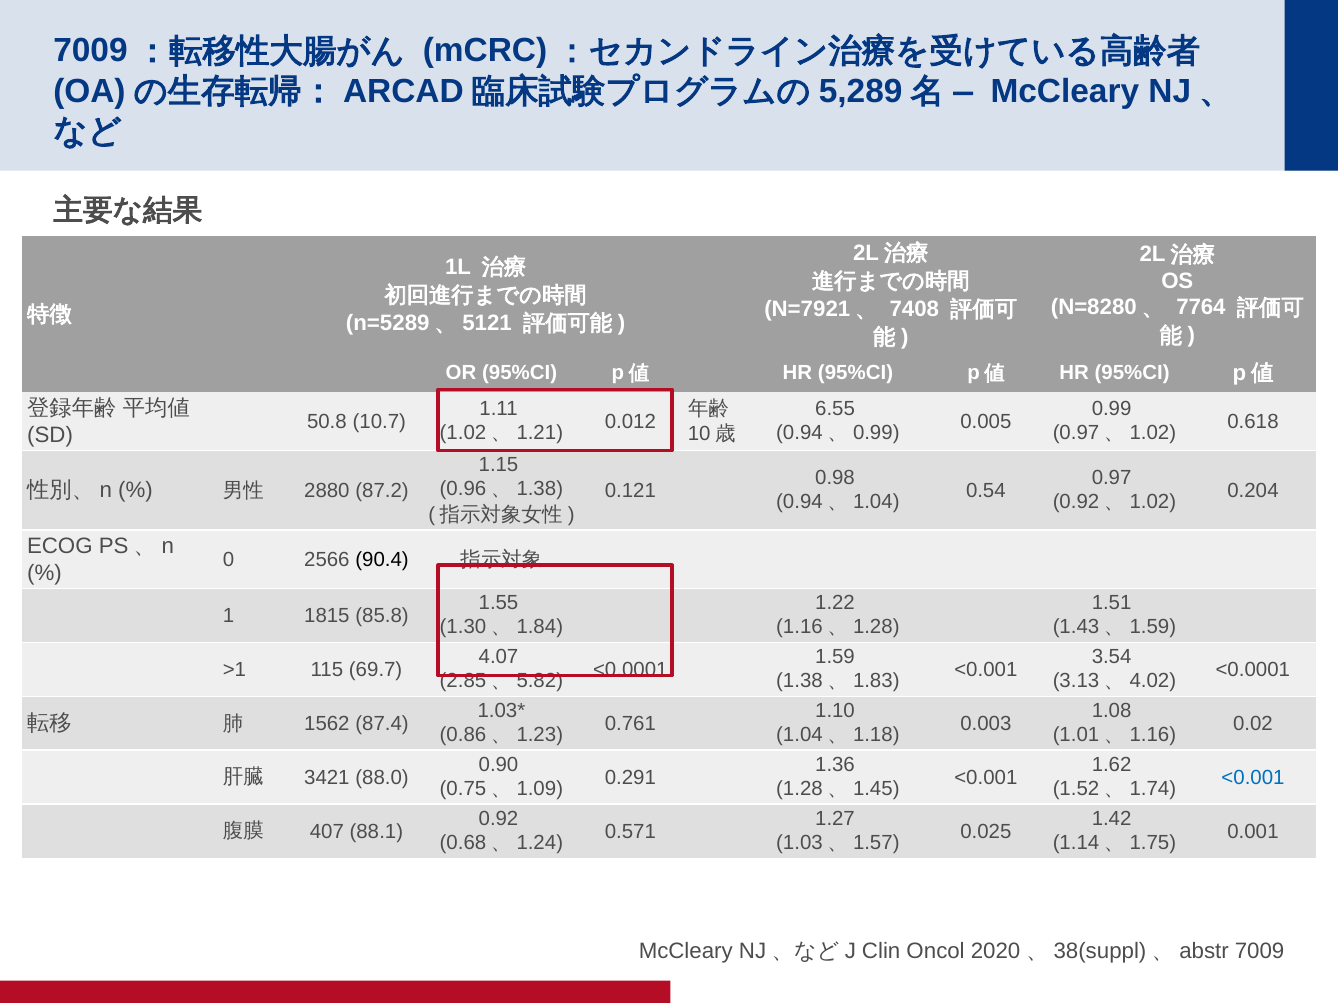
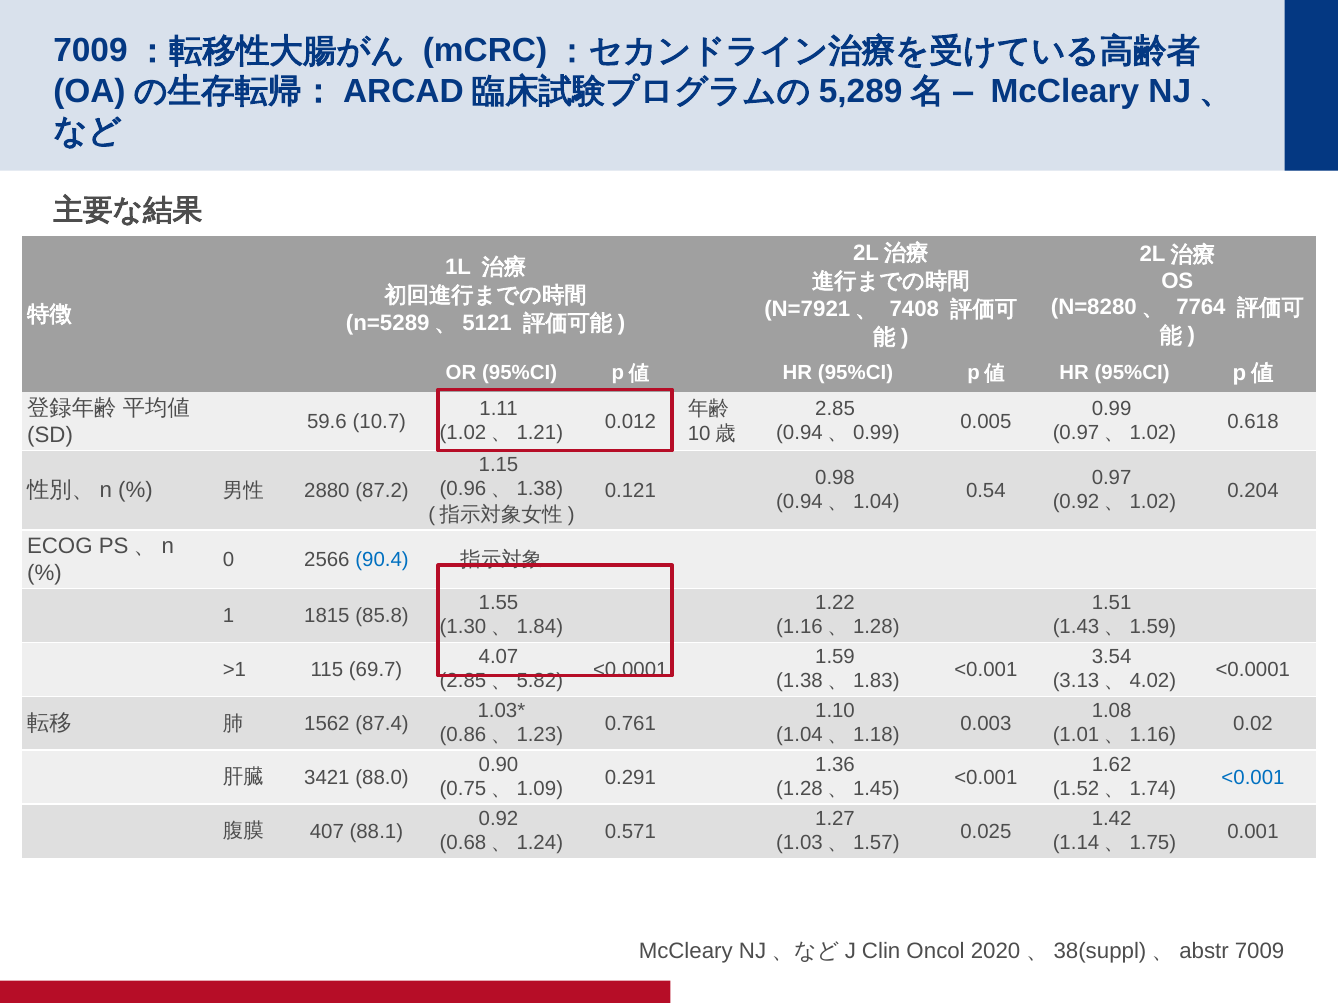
6.55: 6.55 -> 2.85 (835, 409)
50.8: 50.8 -> 59.6 (327, 422)
90.4 colour: black -> blue (382, 560)
